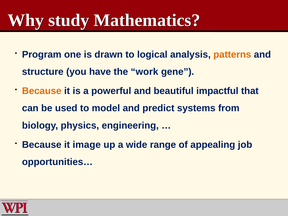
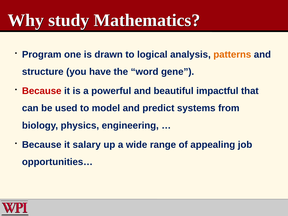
work: work -> word (145, 72)
Because colour: orange -> red (42, 91)
image: image -> salary (87, 145)
